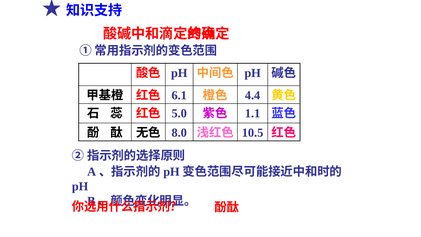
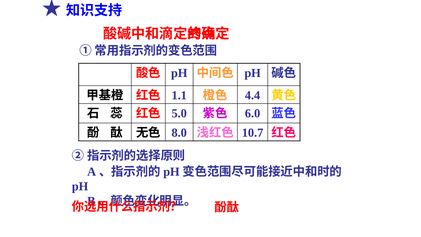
6.1: 6.1 -> 1.1 (179, 95)
1.1: 1.1 -> 6.0 (253, 113)
10.5: 10.5 -> 10.7 (253, 133)
